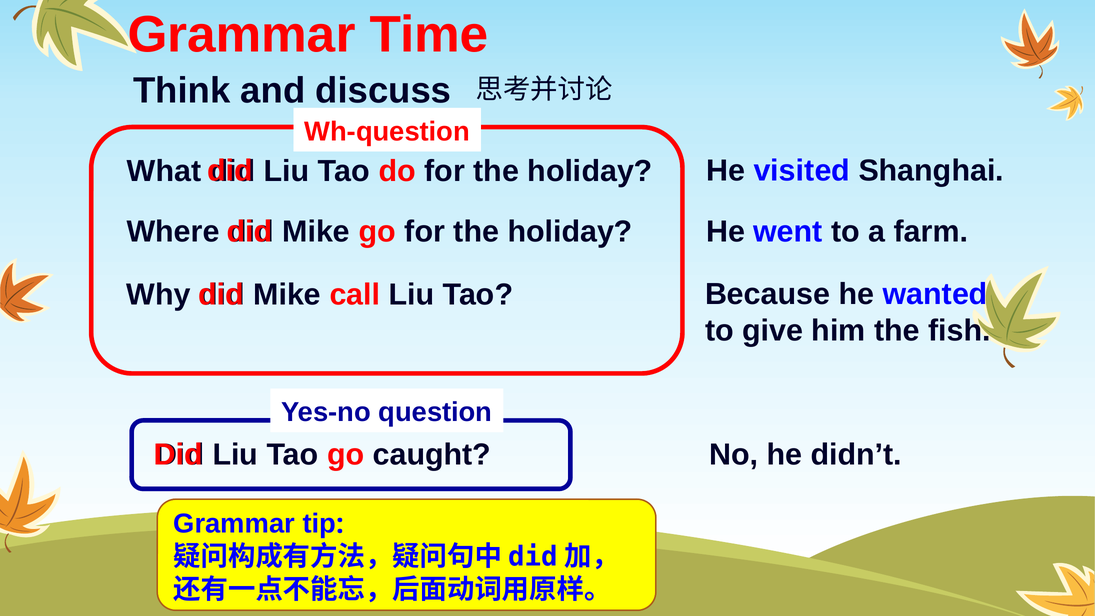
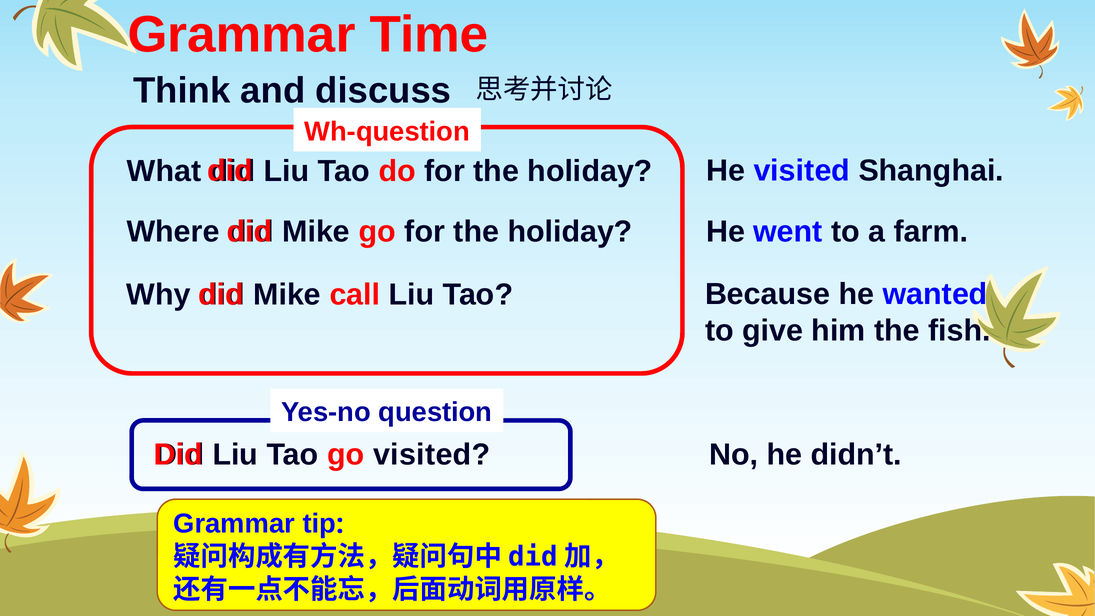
go caught: caught -> visited (432, 454)
